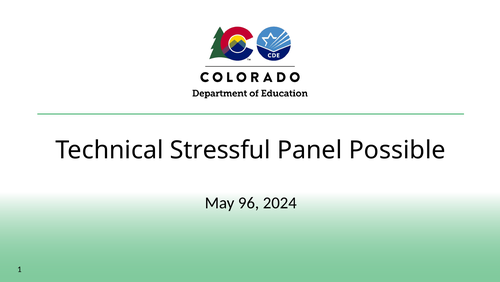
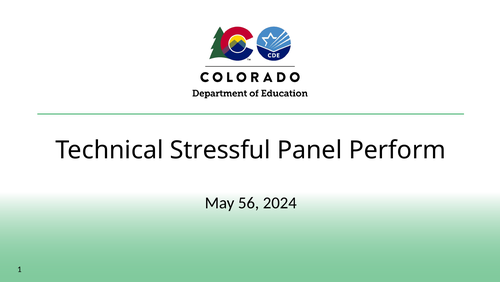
Possible: Possible -> Perform (397, 150)
96: 96 -> 56 (249, 203)
